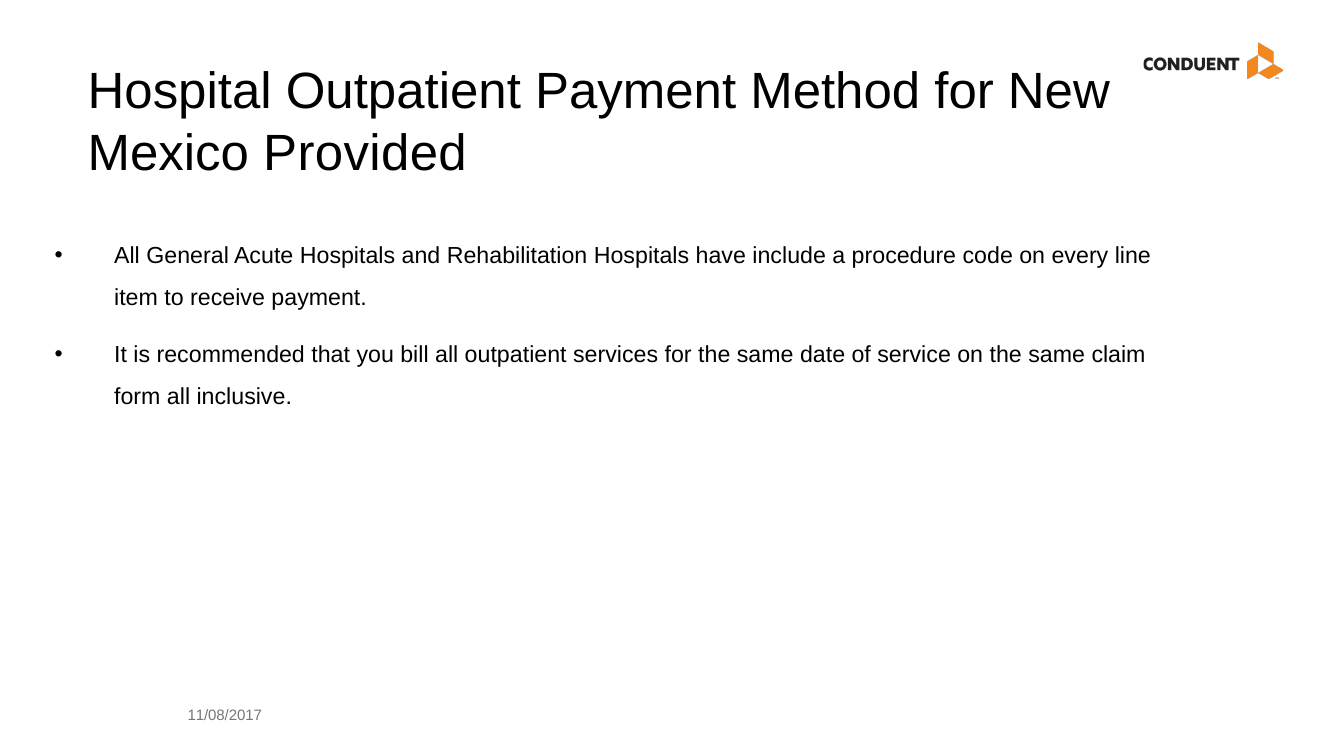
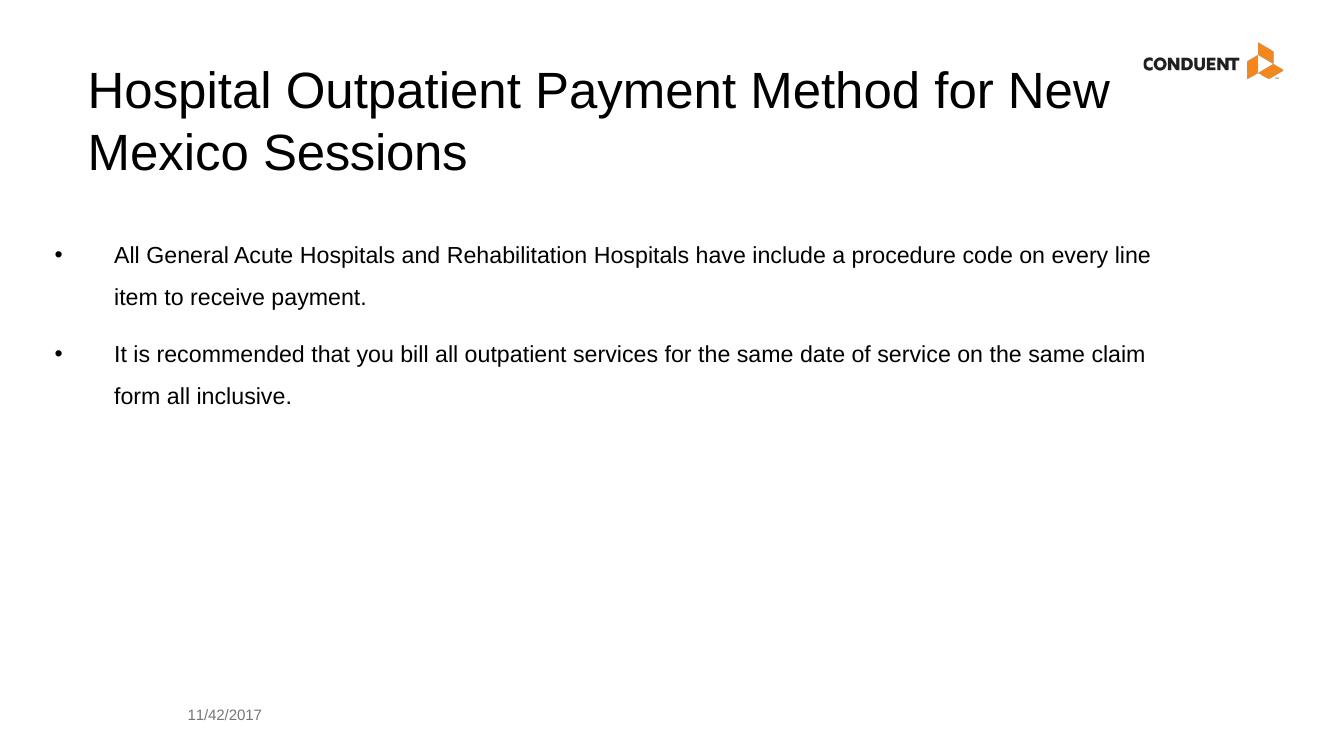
Provided: Provided -> Sessions (365, 153)
11/08/2017: 11/08/2017 -> 11/42/2017 (225, 715)
